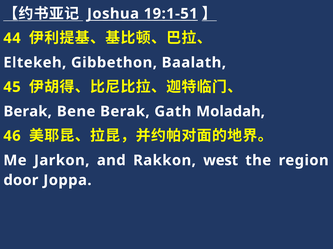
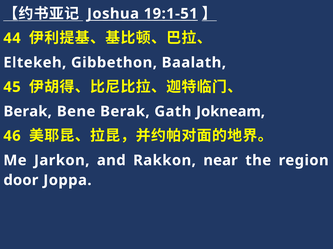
Moladah: Moladah -> Jokneam (231, 112)
west: west -> near (221, 161)
